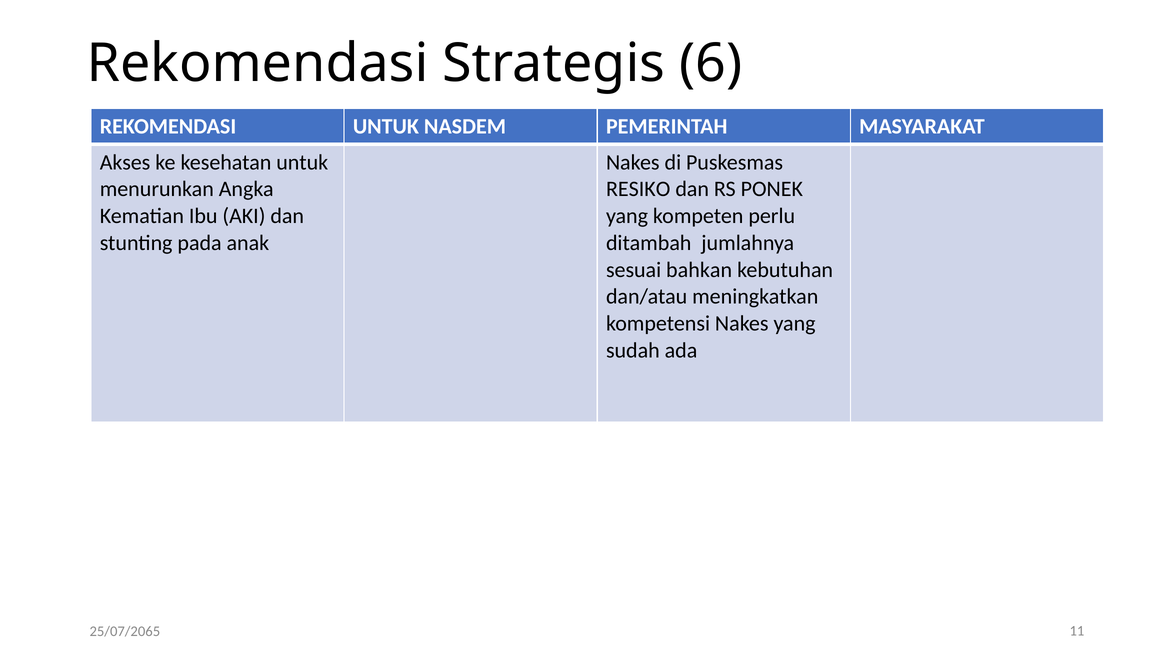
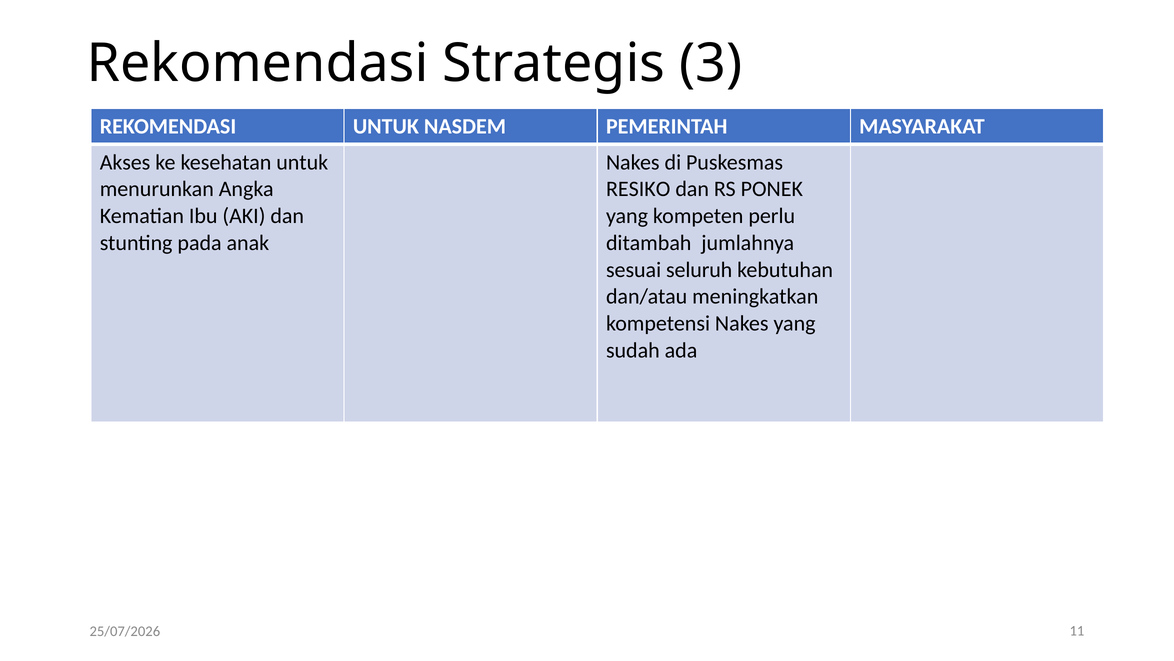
6: 6 -> 3 (711, 63)
bahkan: bahkan -> seluruh (699, 270)
25/07/2065: 25/07/2065 -> 25/07/2026 (125, 631)
